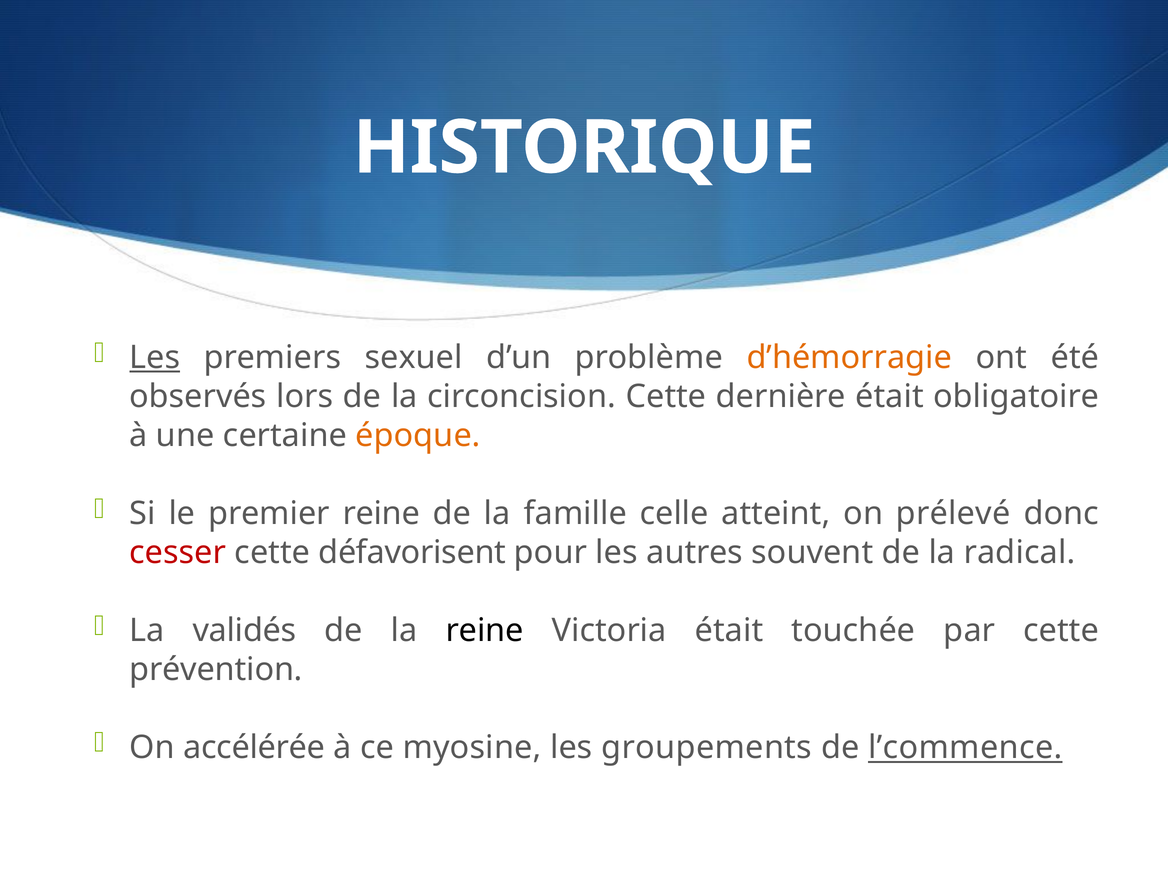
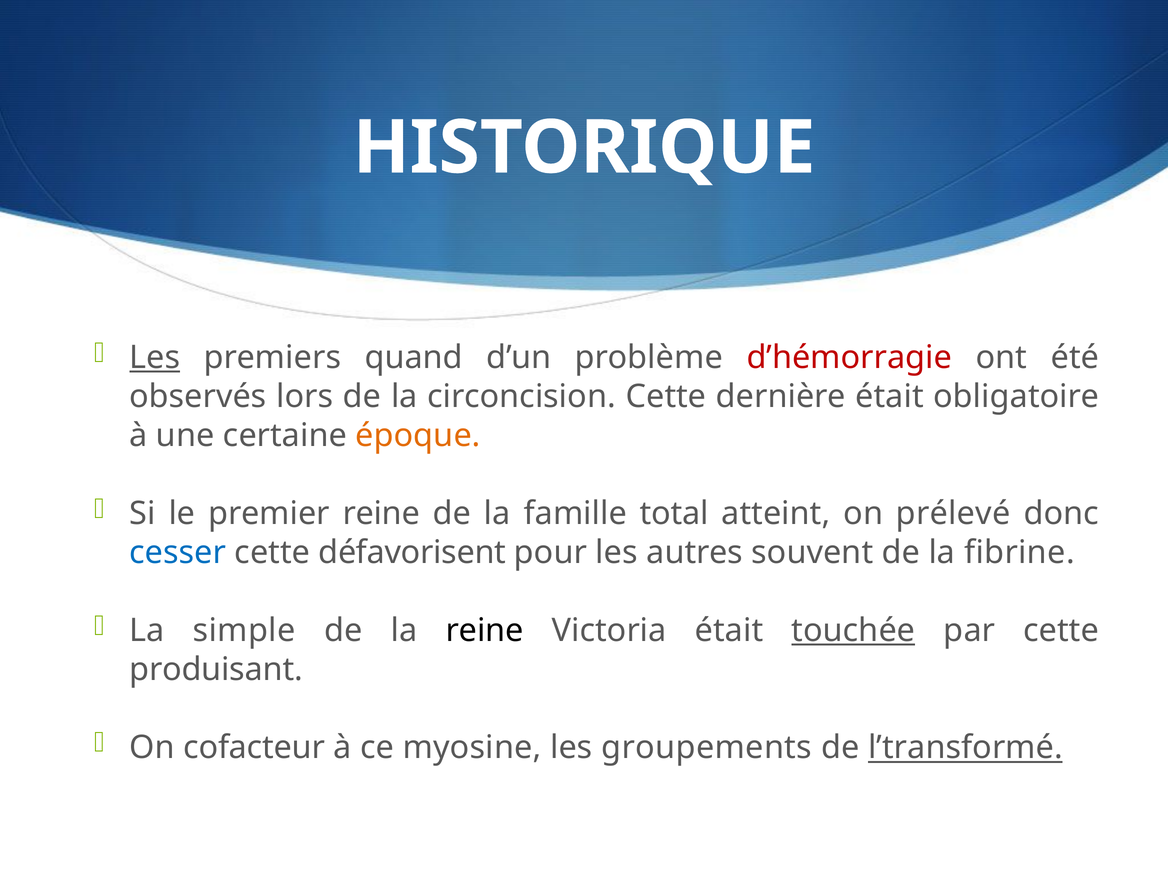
sexuel: sexuel -> quand (414, 358)
d’hémorragie colour: orange -> red (849, 358)
celle: celle -> total (674, 514)
cesser colour: red -> blue (178, 553)
radical: radical -> fibrine (1019, 553)
validés: validés -> simple (244, 630)
touchée underline: none -> present (853, 630)
prévention: prévention -> produisant (216, 669)
accélérée: accélérée -> cofacteur (254, 747)
l’commence: l’commence -> l’transformé (965, 747)
